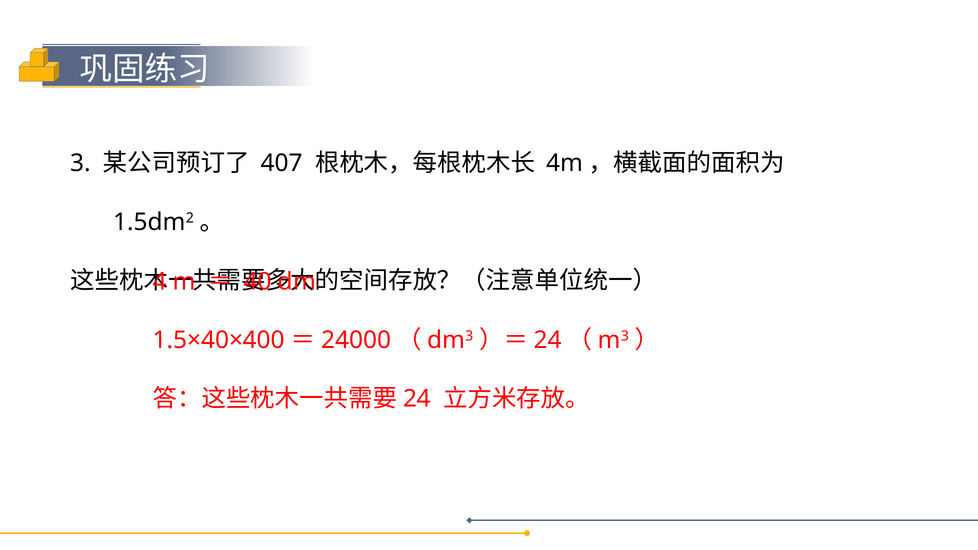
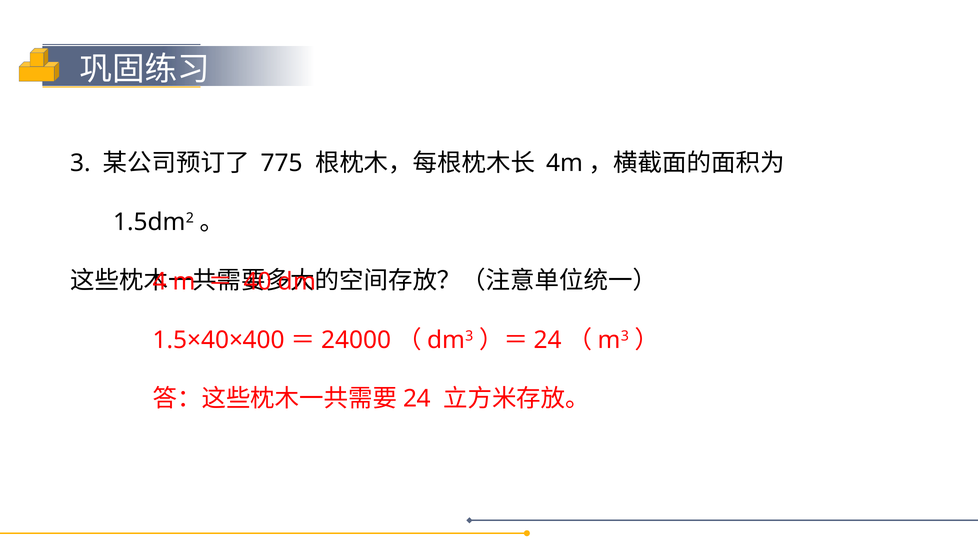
407: 407 -> 775 (282, 163)
